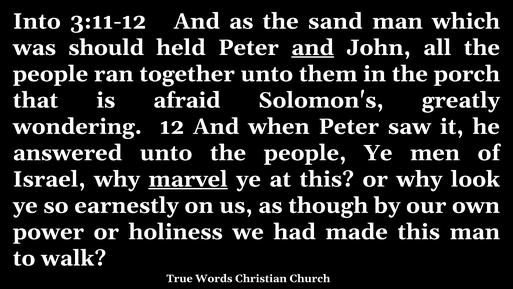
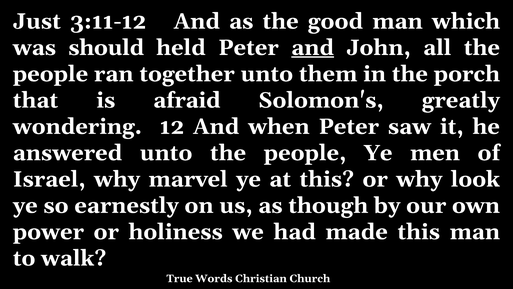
Into: Into -> Just (37, 21)
sand: sand -> good (335, 21)
marvel underline: present -> none (188, 179)
